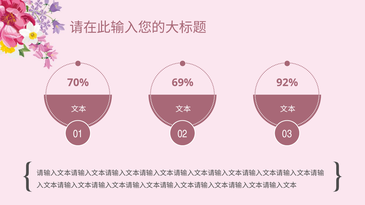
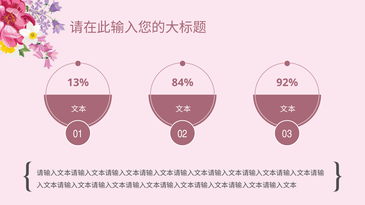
70%: 70% -> 13% (78, 83)
69%: 69% -> 84% (183, 83)
